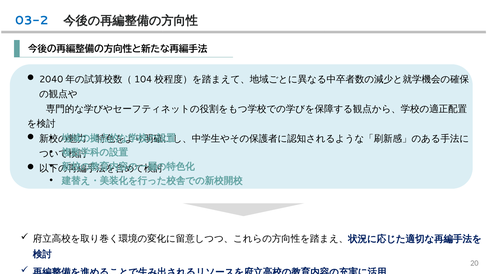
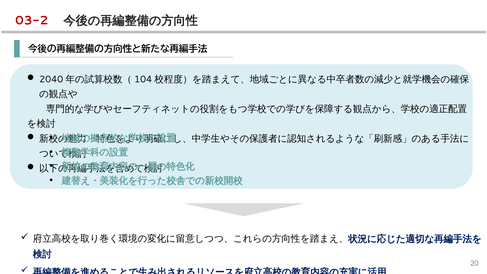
03-2 colour: blue -> red (32, 21)
